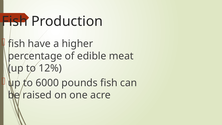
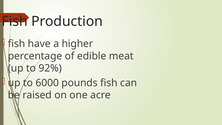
12%: 12% -> 92% (50, 68)
